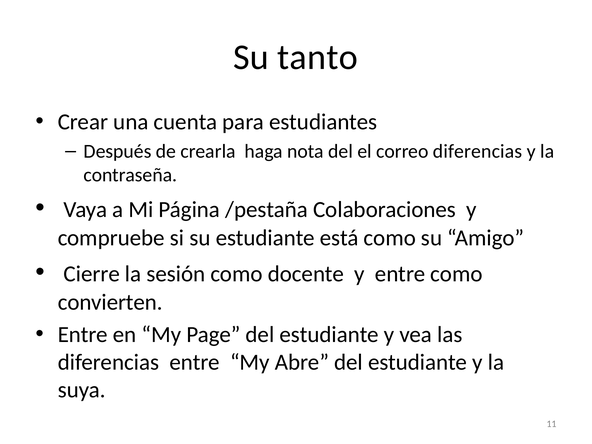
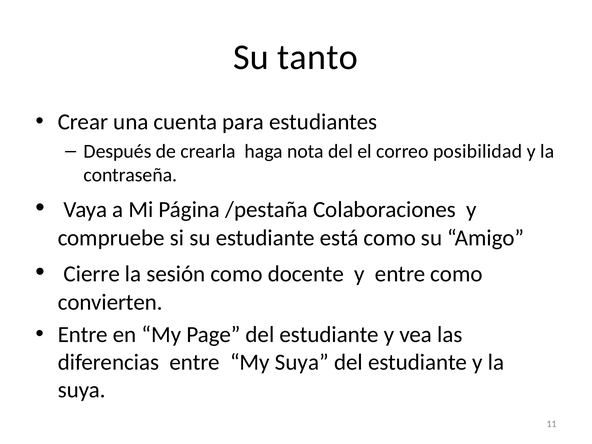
correo diferencias: diferencias -> posibilidad (478, 151)
My Abre: Abre -> Suya (302, 362)
